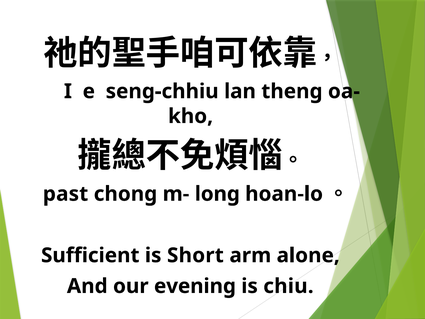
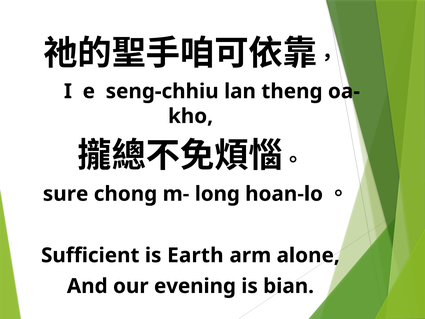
past: past -> sure (66, 194)
Short: Short -> Earth (195, 255)
chiu: chiu -> bian (289, 286)
